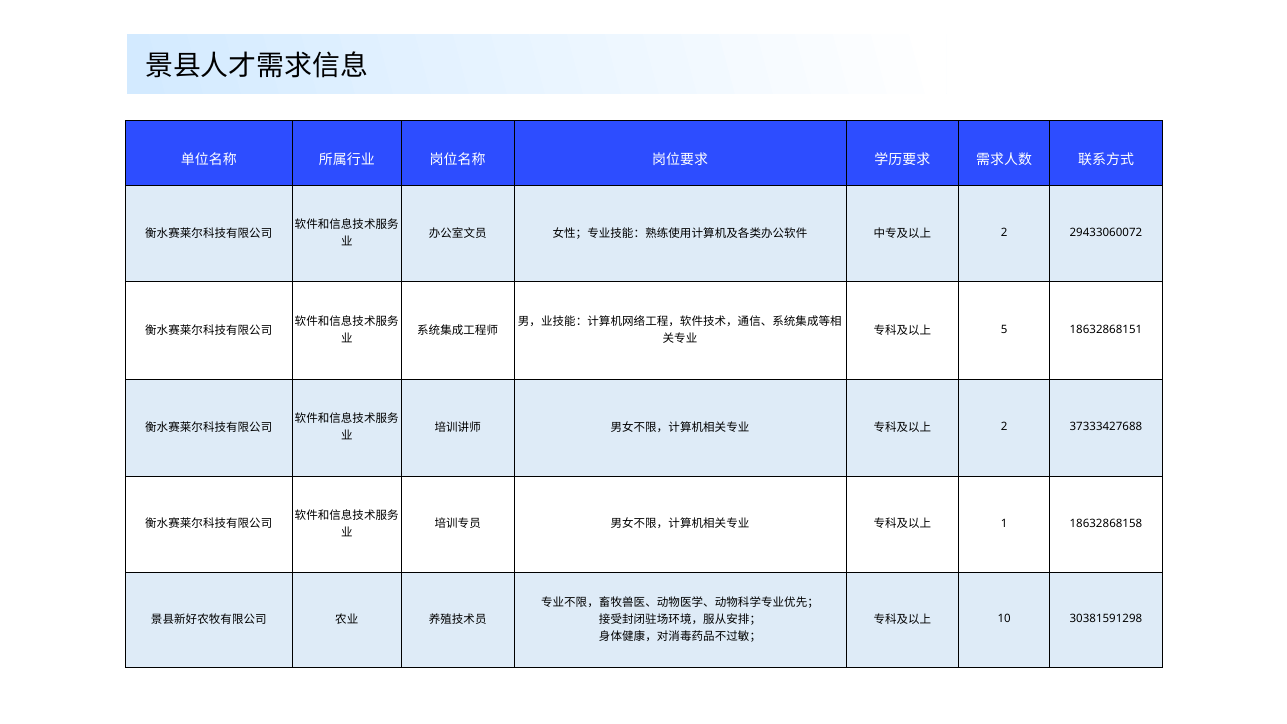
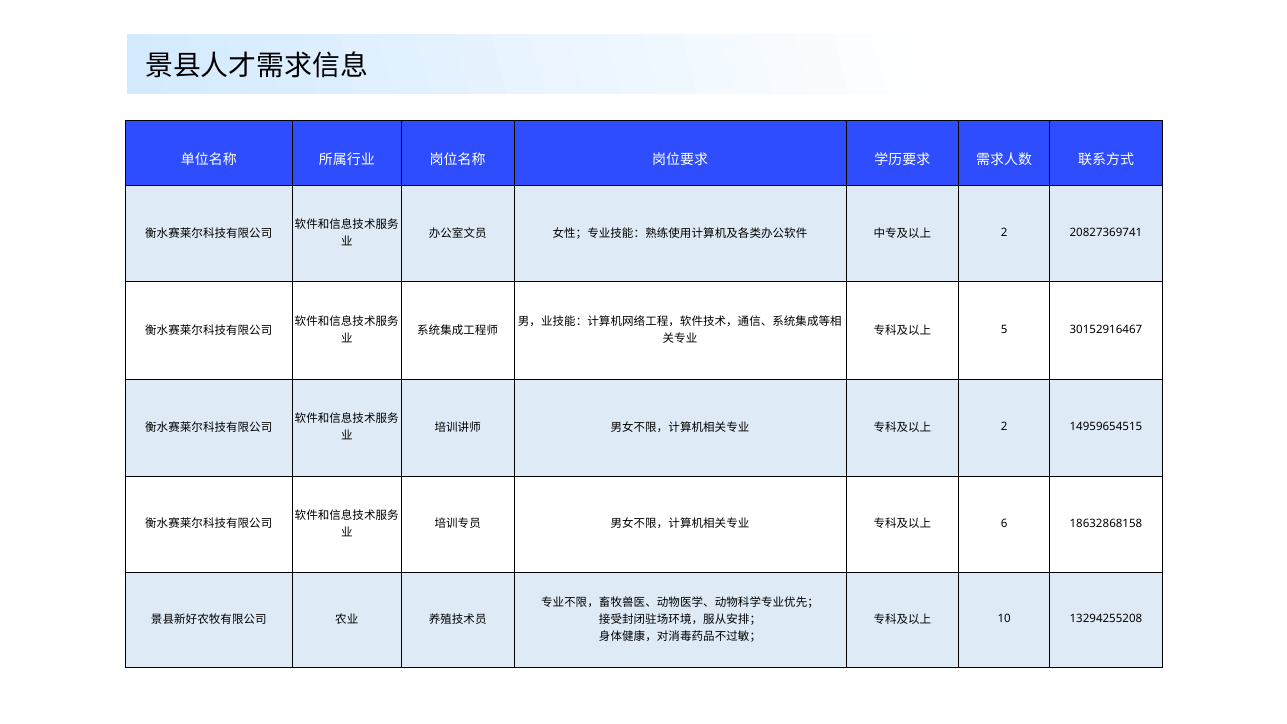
29433060072: 29433060072 -> 20827369741 (1106, 233)
18632868151: 18632868151 -> 30152916467 (1106, 330)
37333427688: 37333427688 -> 14959654515 (1106, 427)
1: 1 -> 6 (1004, 524)
30381591298: 30381591298 -> 13294255208 (1106, 619)
